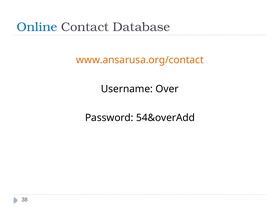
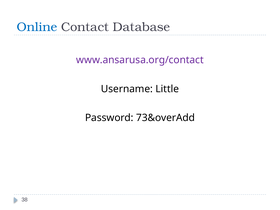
www.ansarusa.org/contact colour: orange -> purple (140, 60)
Over: Over -> Little (167, 89)
54&overAdd: 54&overAdd -> 73&overAdd (166, 118)
